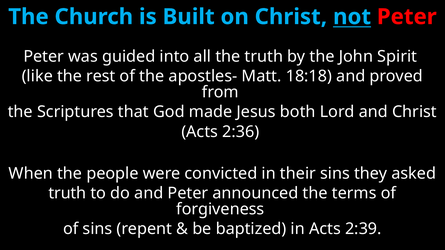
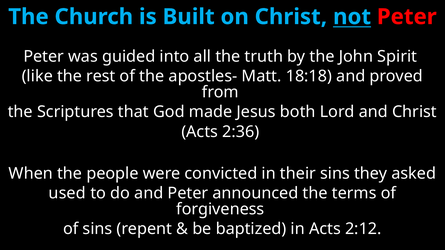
truth: truth -> used (67, 194)
2:39: 2:39 -> 2:12 (363, 229)
